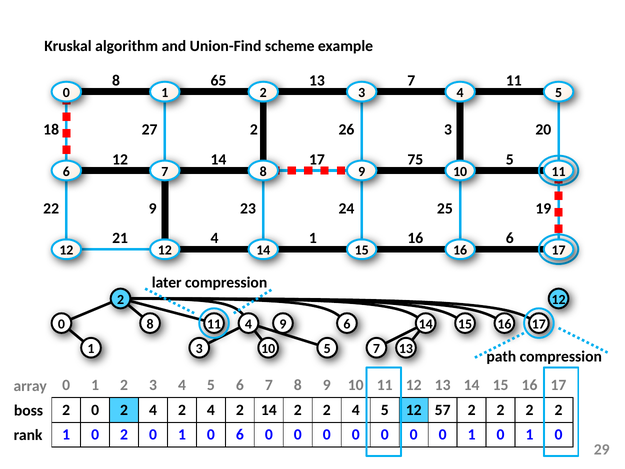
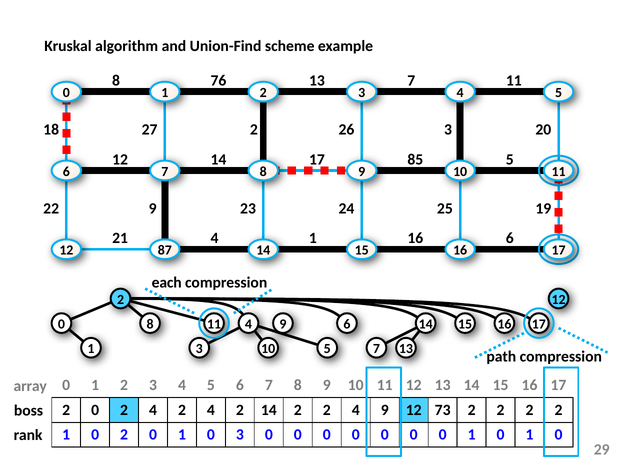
65: 65 -> 76 (218, 81)
75: 75 -> 85 (415, 159)
12 12: 12 -> 87 (165, 250)
later: later -> each (167, 282)
2 4 5: 5 -> 9 (385, 410)
57: 57 -> 73 (443, 410)
1 0 6: 6 -> 3 (240, 434)
